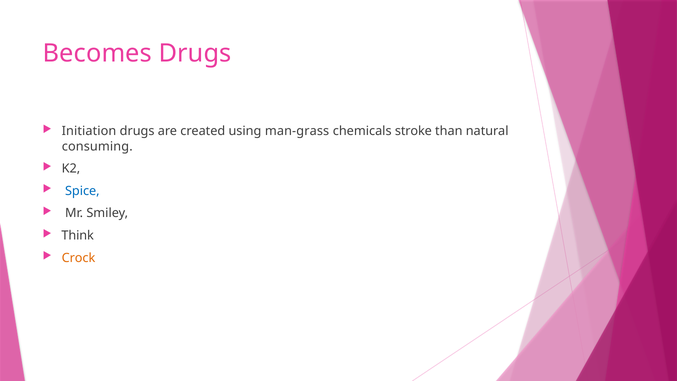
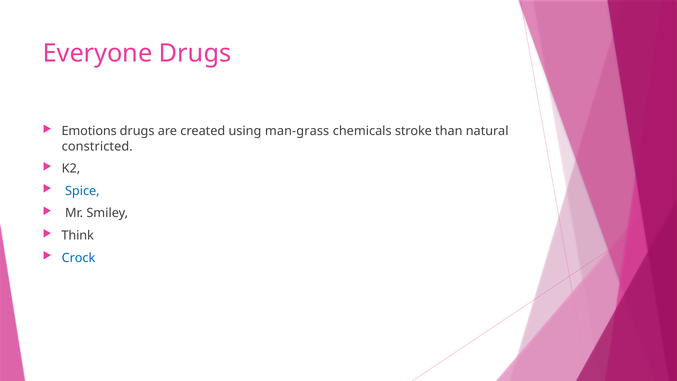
Becomes: Becomes -> Everyone (97, 53)
Initiation: Initiation -> Emotions (89, 131)
consuming: consuming -> constricted (97, 146)
Crock colour: orange -> blue (79, 258)
